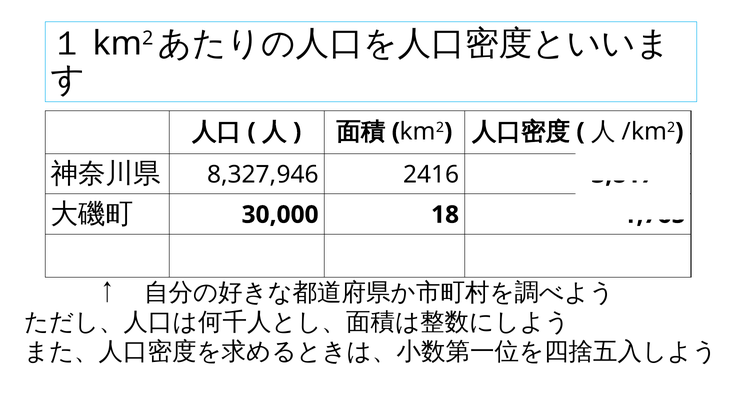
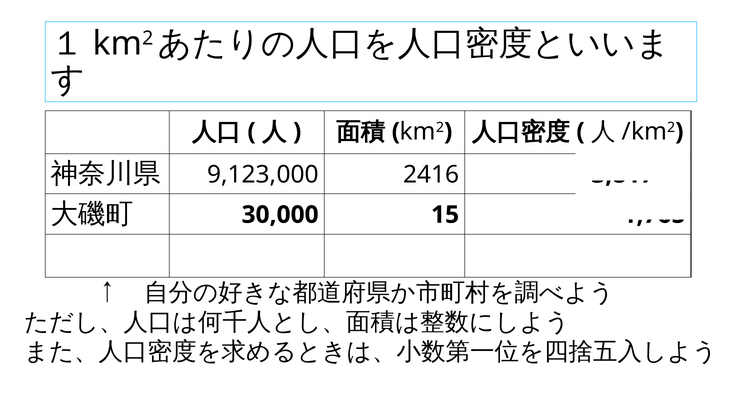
8,327,946: 8,327,946 -> 9,123,000 (263, 175)
18: 18 -> 15 (445, 215)
